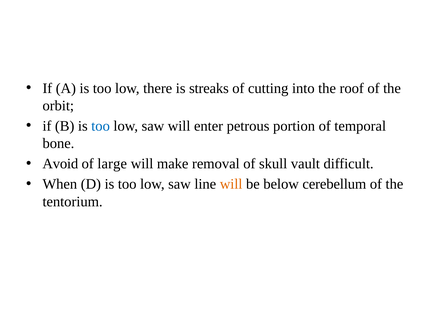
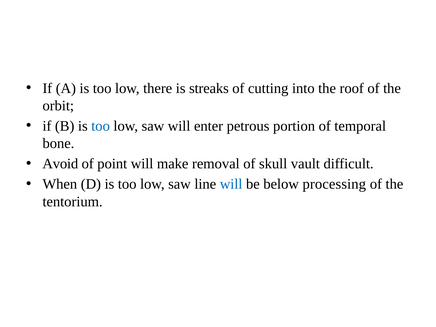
large: large -> point (112, 164)
will colour: orange -> blue (231, 184)
cerebellum: cerebellum -> processing (334, 184)
